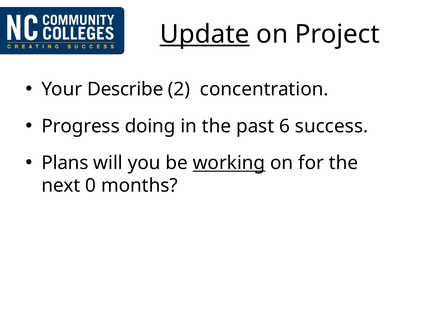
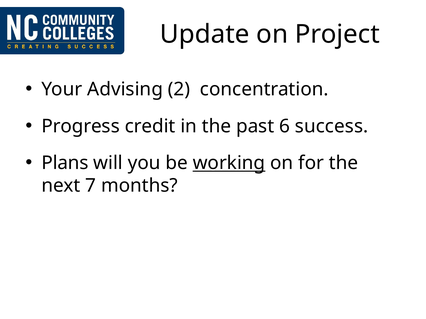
Update underline: present -> none (205, 34)
Describe: Describe -> Advising (125, 89)
doing: doing -> credit (150, 126)
0: 0 -> 7 (91, 186)
